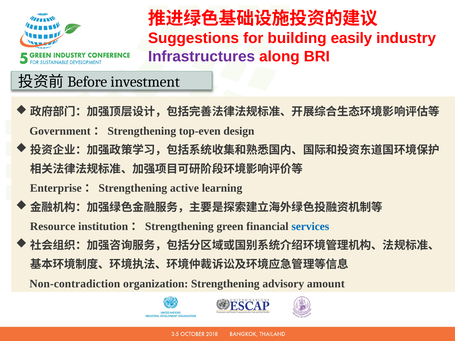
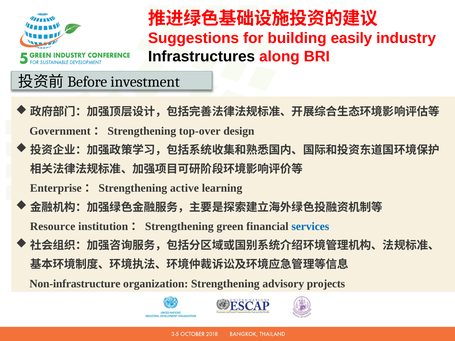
Infrastructures colour: purple -> black (202, 57)
top-even: top-even -> top-over (200, 131)
Non-contradiction: Non-contradiction -> Non-infrastructure (75, 284)
amount: amount -> projects (326, 284)
